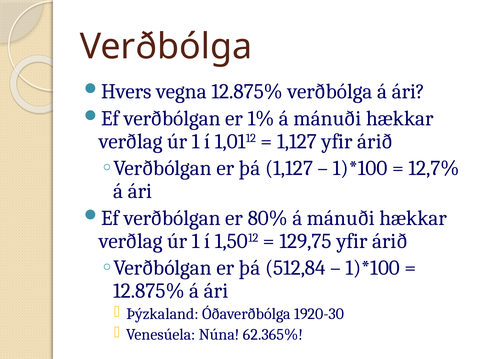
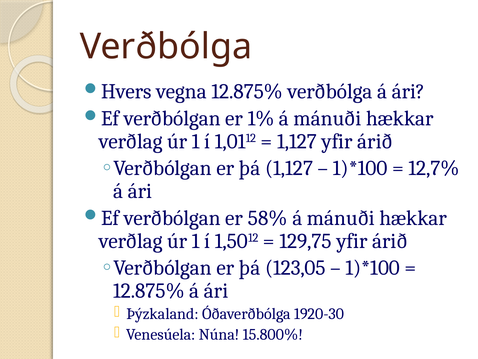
80%: 80% -> 58% (268, 218)
512,84: 512,84 -> 123,05 (295, 267)
62.365%: 62.365% -> 15.800% (273, 334)
